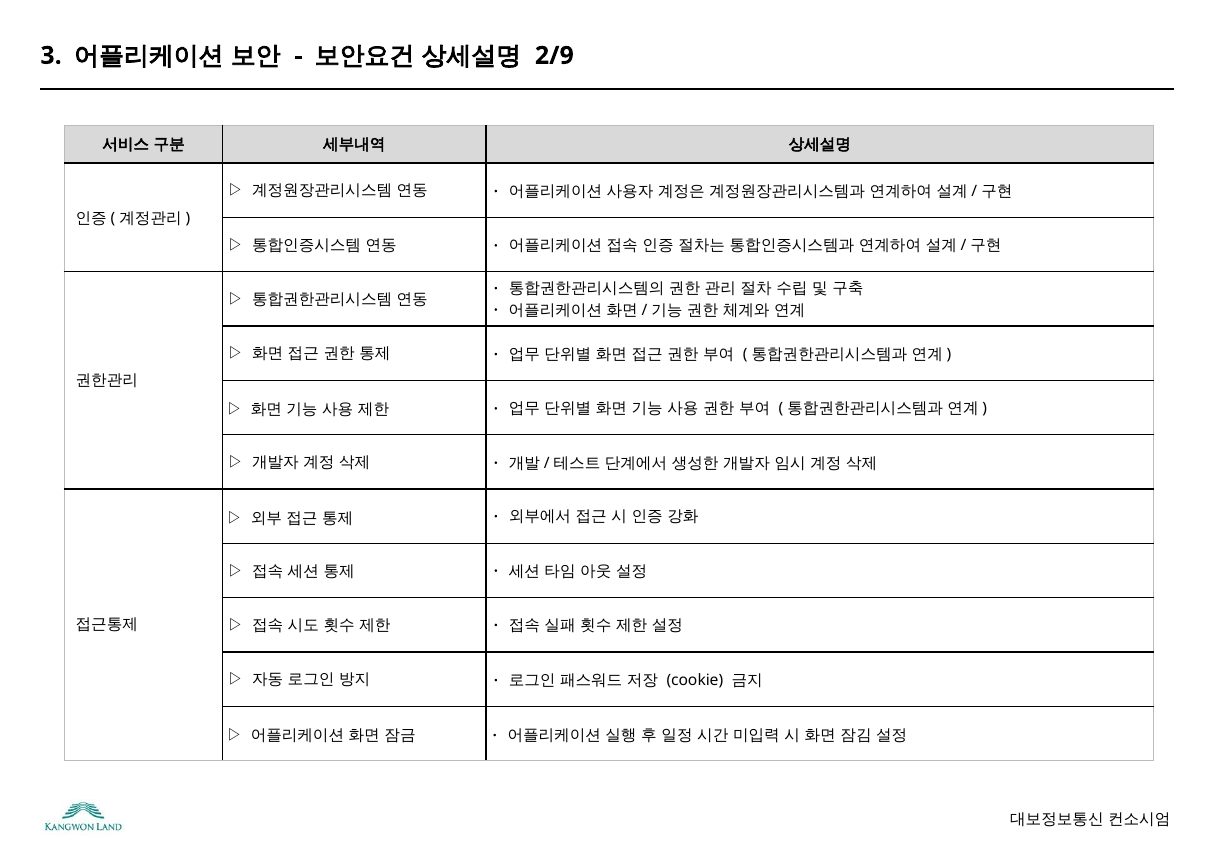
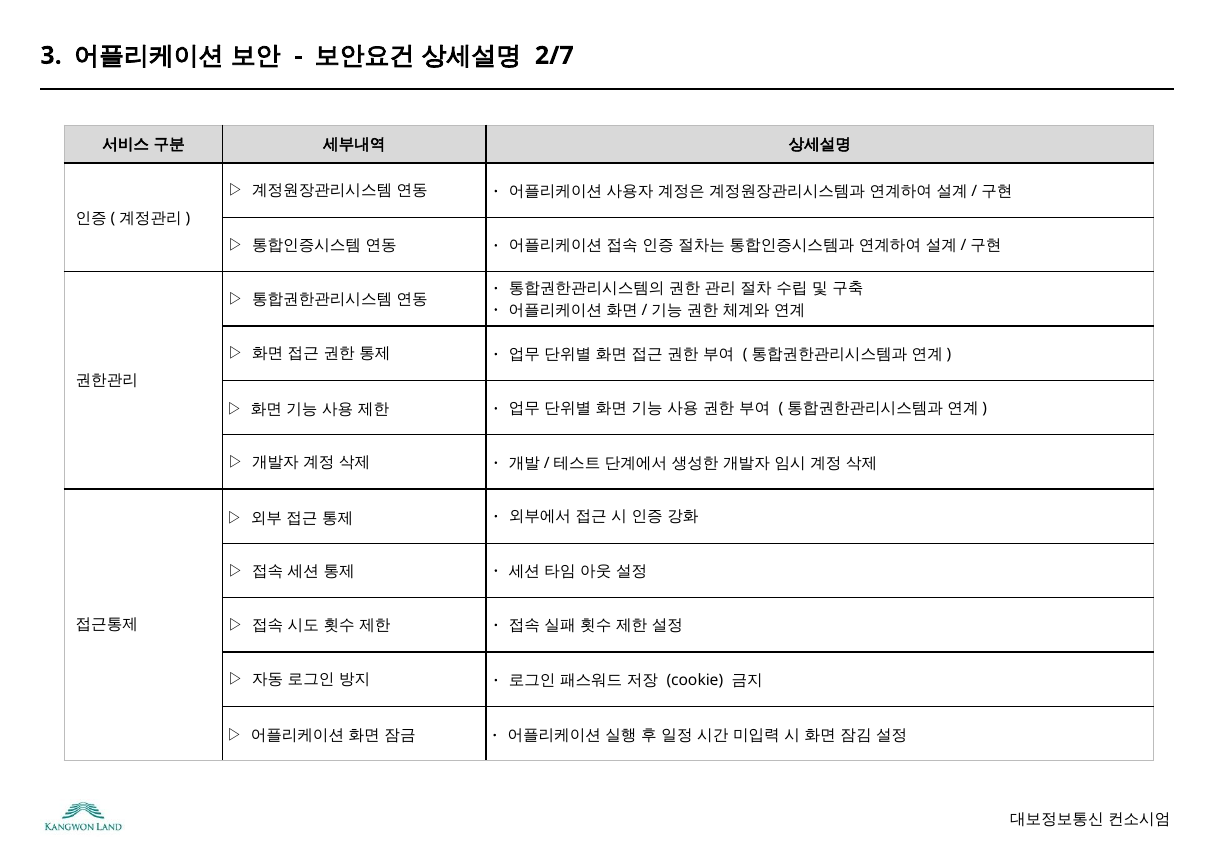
2/9: 2/9 -> 2/7 (554, 56)
